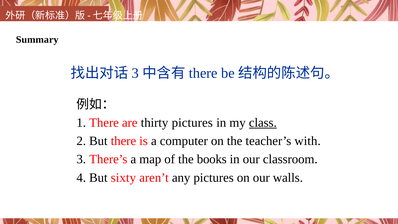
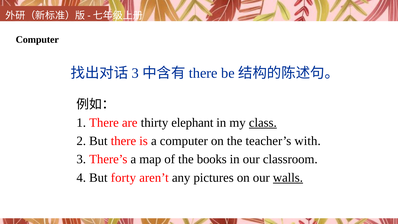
Summary: Summary -> Computer (37, 40)
thirty pictures: pictures -> elephant (192, 123)
sixty: sixty -> forty (123, 177)
walls underline: none -> present (288, 177)
